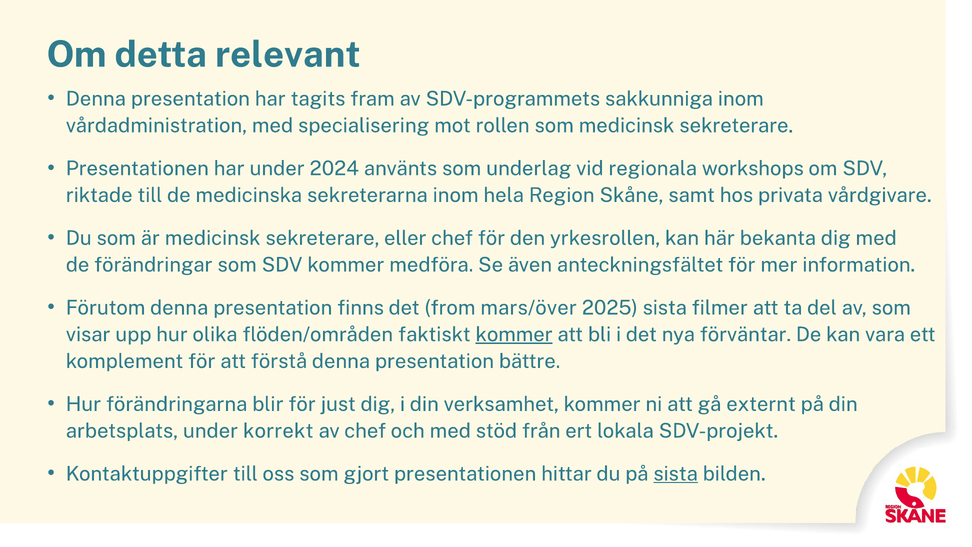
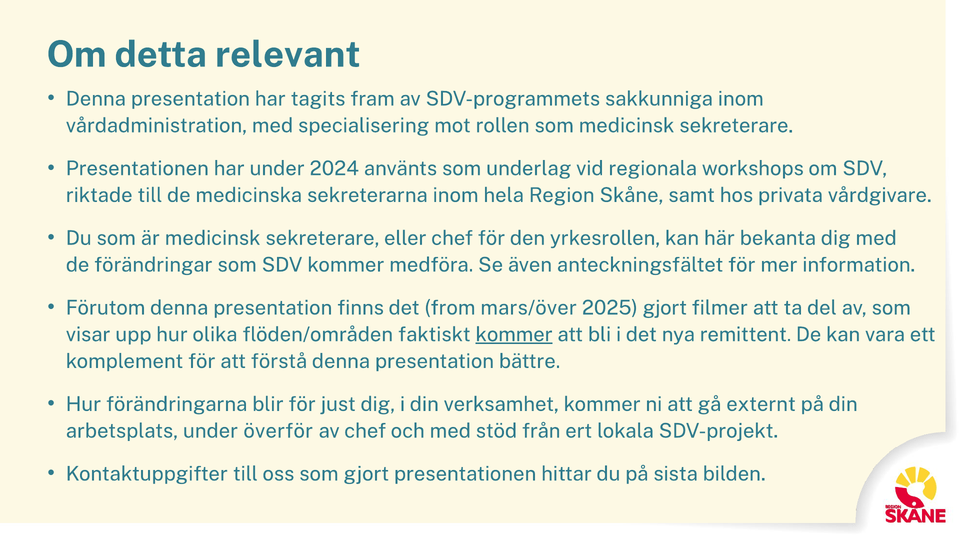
2025 sista: sista -> gjort (665, 308)
förväntar: förväntar -> remittent (745, 334)
korrekt: korrekt -> överför (278, 431)
sista underline: present -> none (676, 474)
